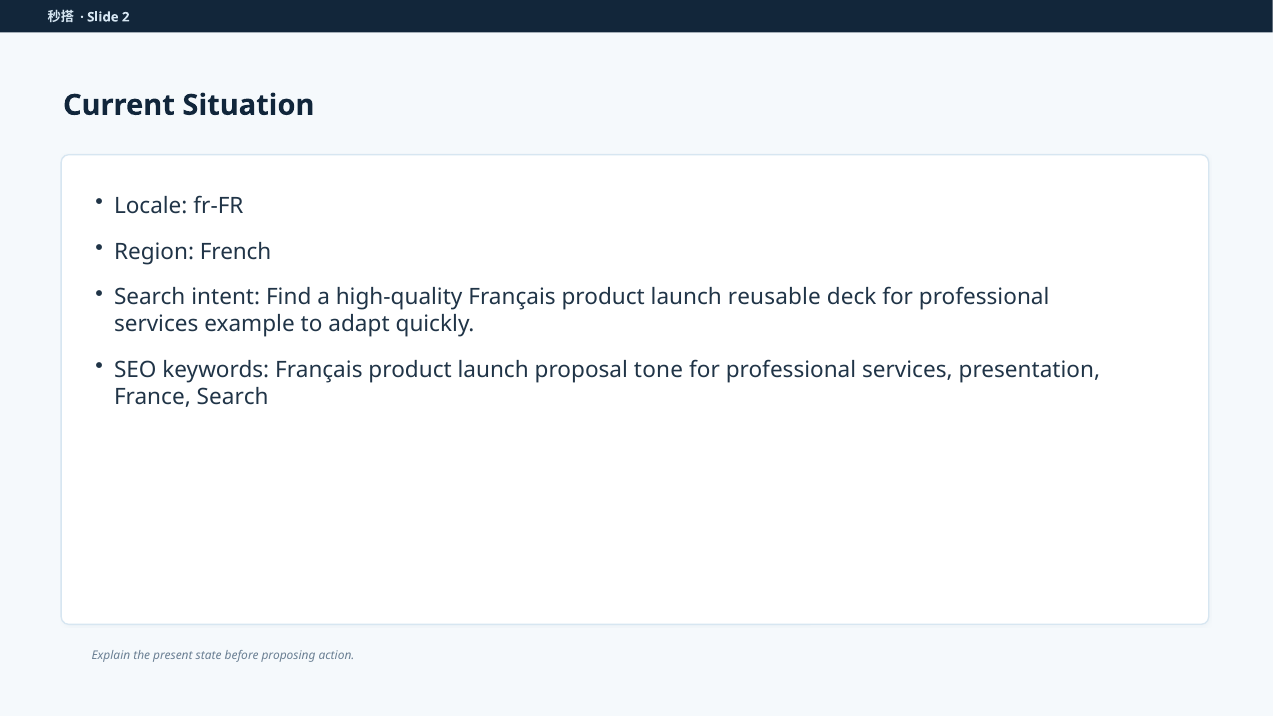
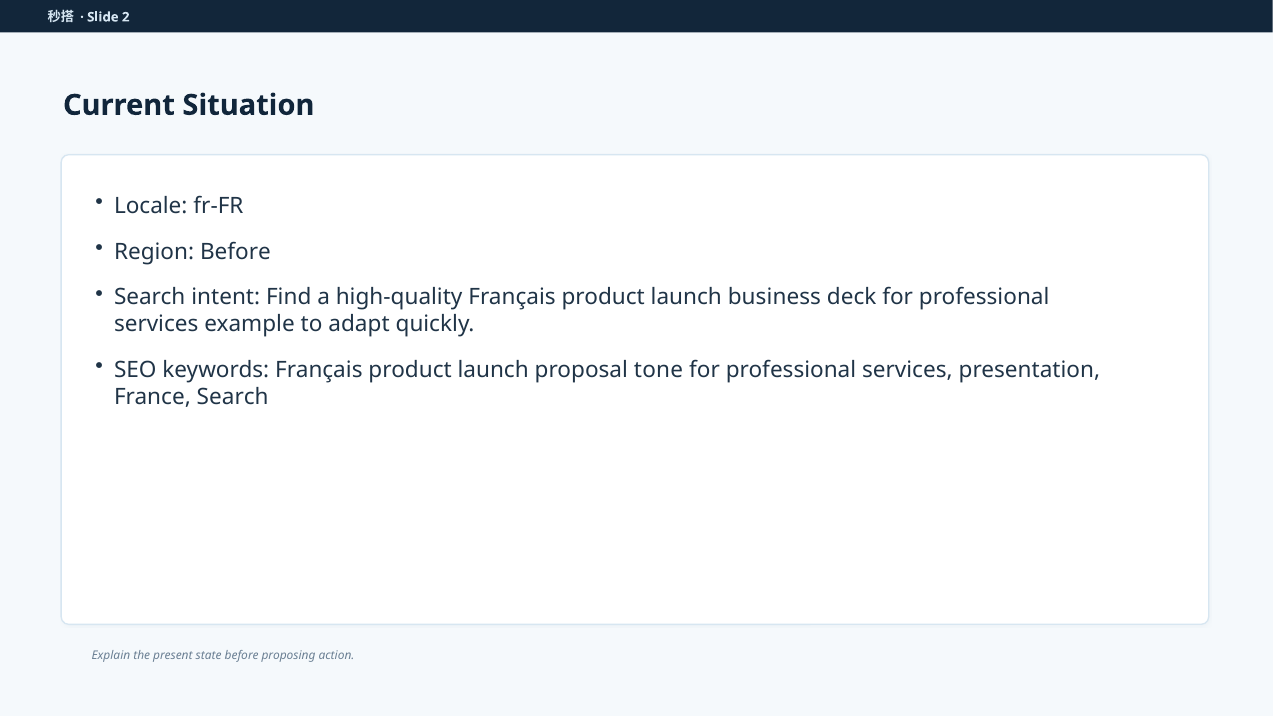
Region French: French -> Before (235, 252)
reusable: reusable -> business (774, 297)
